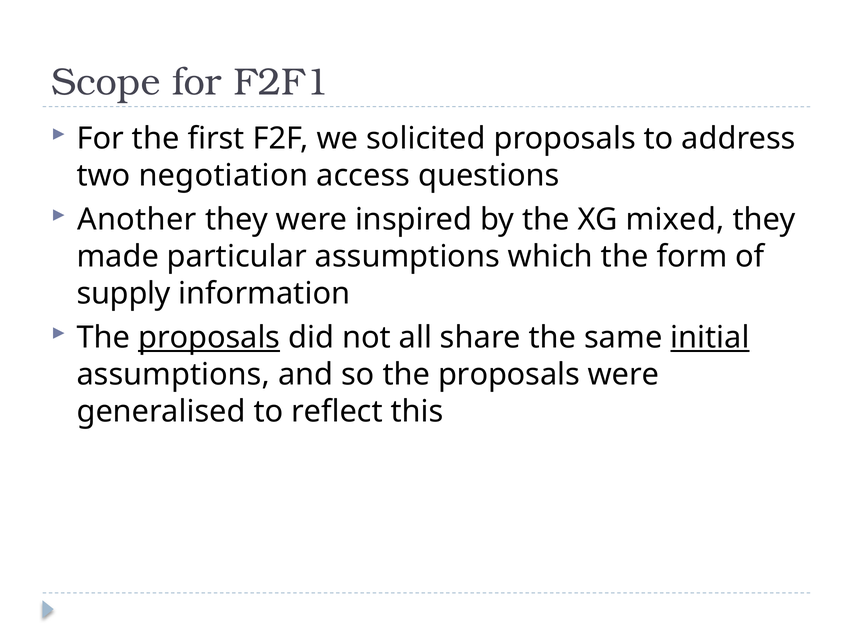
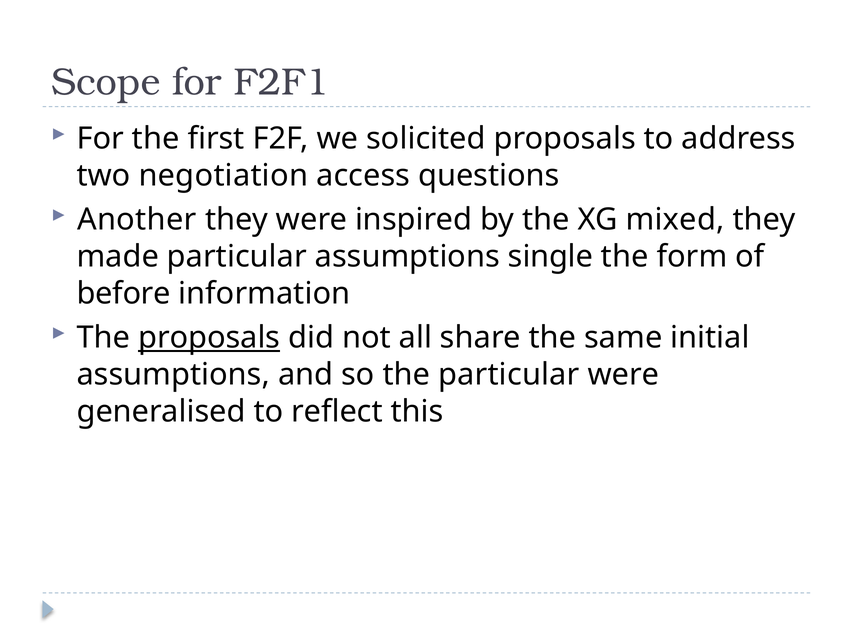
which: which -> single (551, 257)
supply: supply -> before (124, 293)
initial underline: present -> none (710, 338)
so the proposals: proposals -> particular (509, 374)
